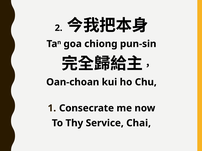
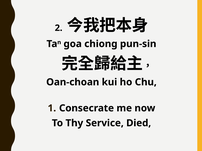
Chai: Chai -> Died (139, 123)
